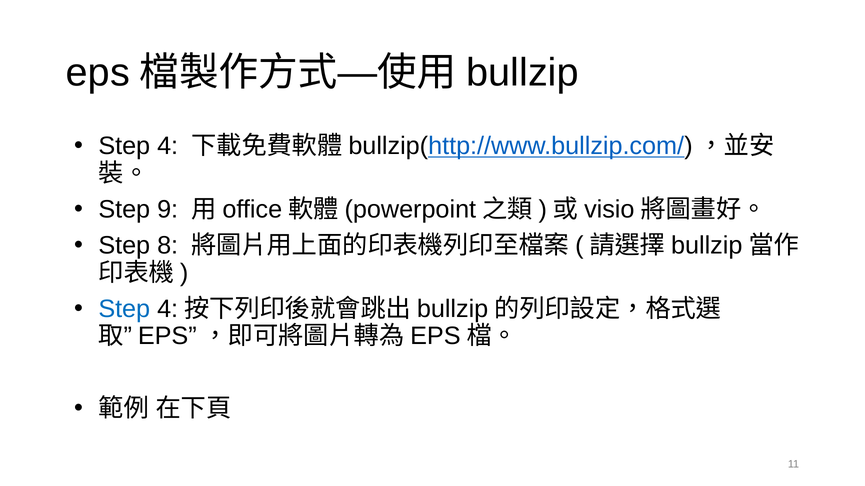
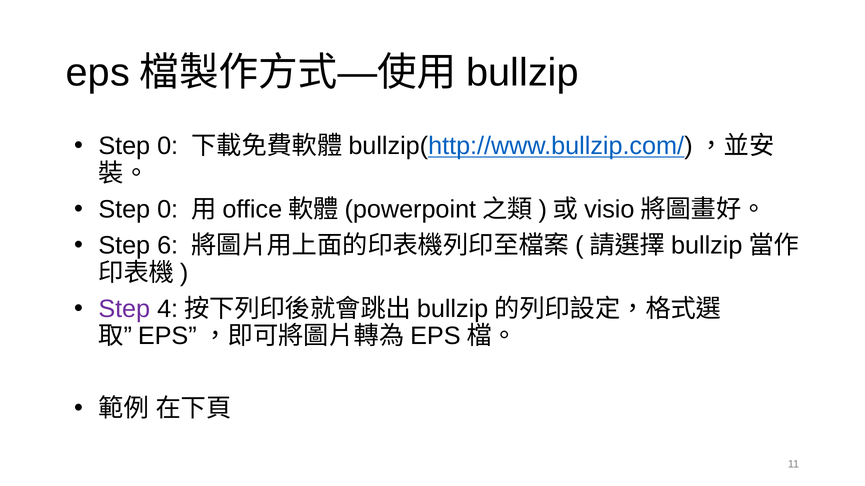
4: 4 -> 0 (168, 146)
9: 9 -> 0 (168, 210)
8: 8 -> 6 (168, 246)
Step colour: blue -> purple (124, 309)
